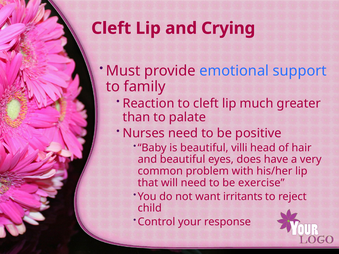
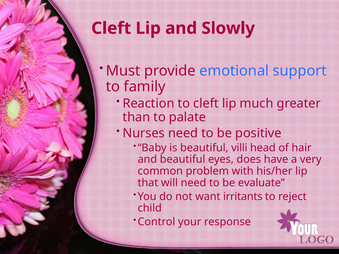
Crying: Crying -> Slowly (228, 28)
exercise: exercise -> evaluate (261, 183)
